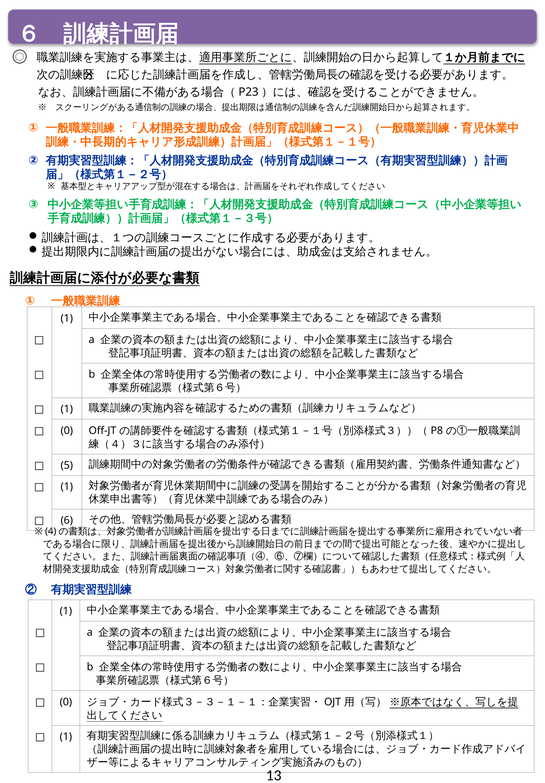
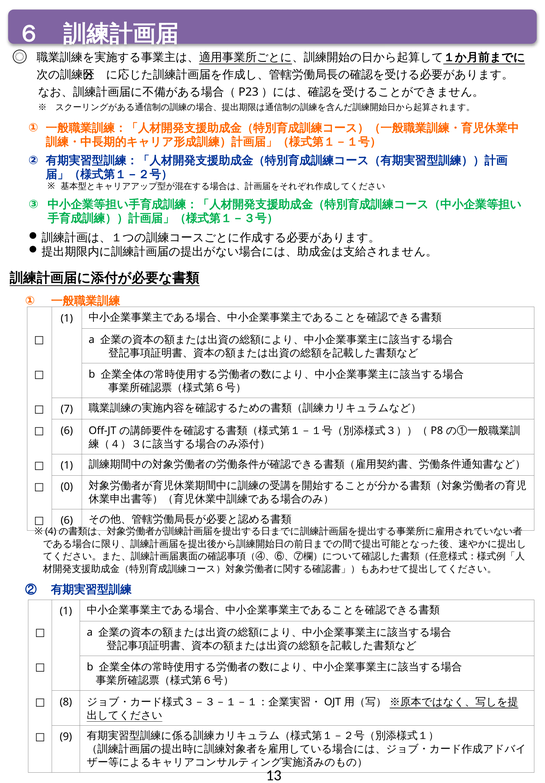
1: 1 -> 7 (67, 409)
0: 0 -> 6 (67, 430)
5: 5 -> 1 (67, 465)
1: 1 -> 0 (67, 486)
0: 0 -> 8 (66, 701)
1: 1 -> 9 (66, 736)
